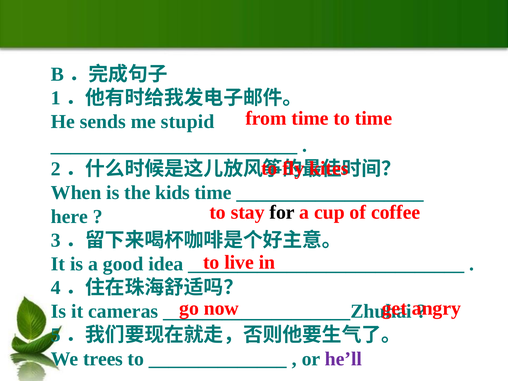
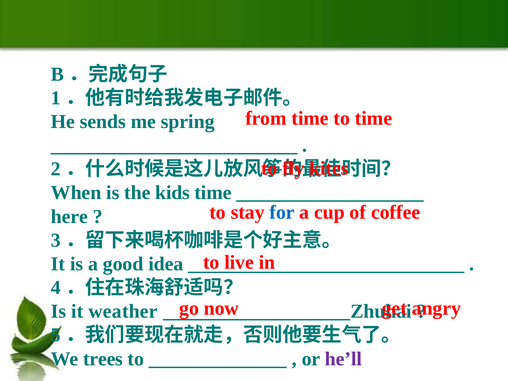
stupid: stupid -> spring (188, 122)
for colour: black -> blue (282, 212)
cameras: cameras -> weather (123, 311)
